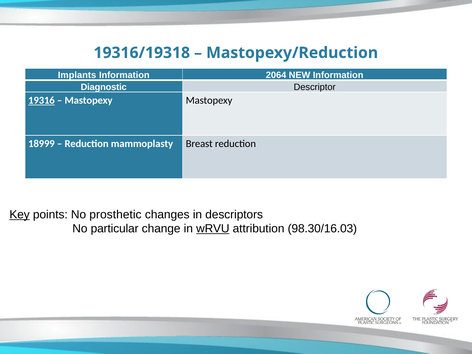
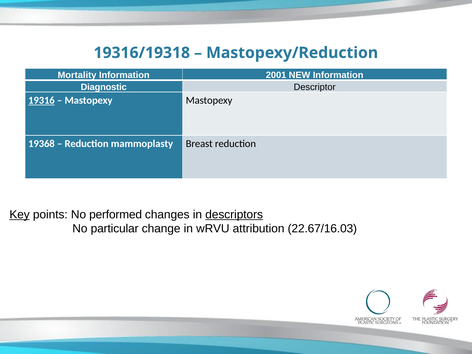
Implants: Implants -> Mortality (77, 75)
2064: 2064 -> 2001 (276, 75)
18999: 18999 -> 19368 (41, 144)
prosthetic: prosthetic -> performed (116, 215)
descriptors underline: none -> present (234, 215)
wRVU underline: present -> none (213, 229)
98.30/16.03: 98.30/16.03 -> 22.67/16.03 (322, 229)
